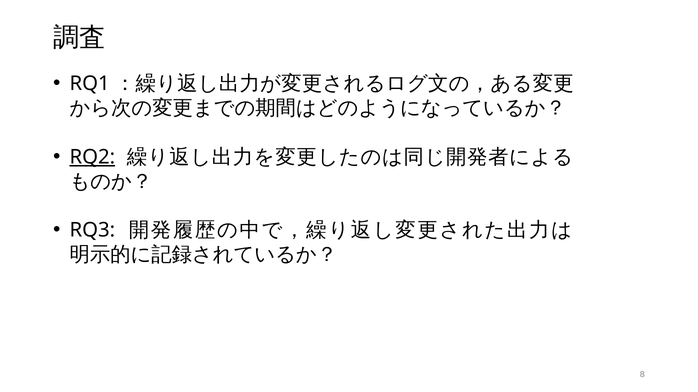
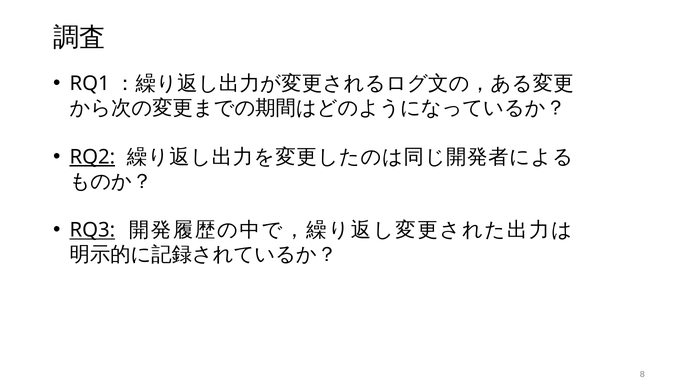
RQ3 underline: none -> present (92, 231)
